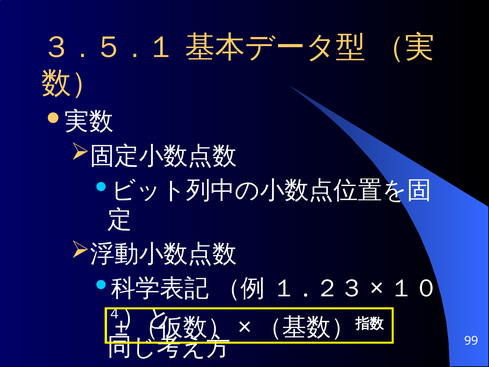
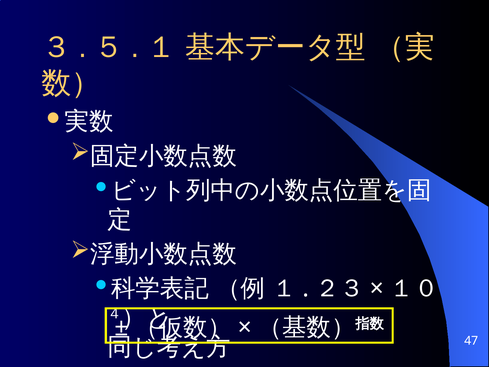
99: 99 -> 47 (471, 341)
